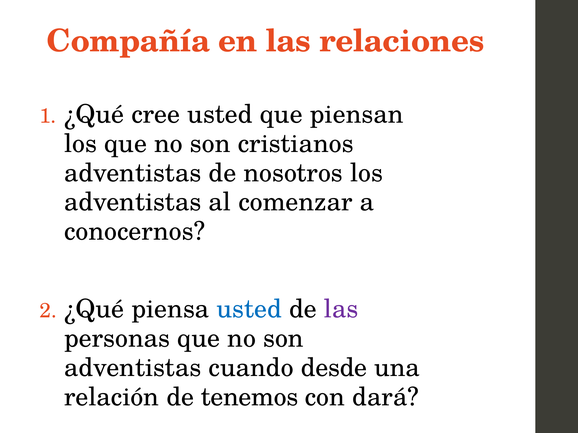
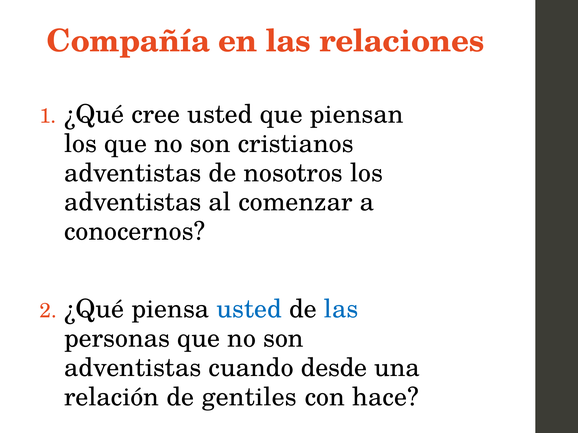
las colour: purple -> blue (341, 309)
tenemos: tenemos -> gentiles (249, 397)
dará: dará -> hace (385, 397)
